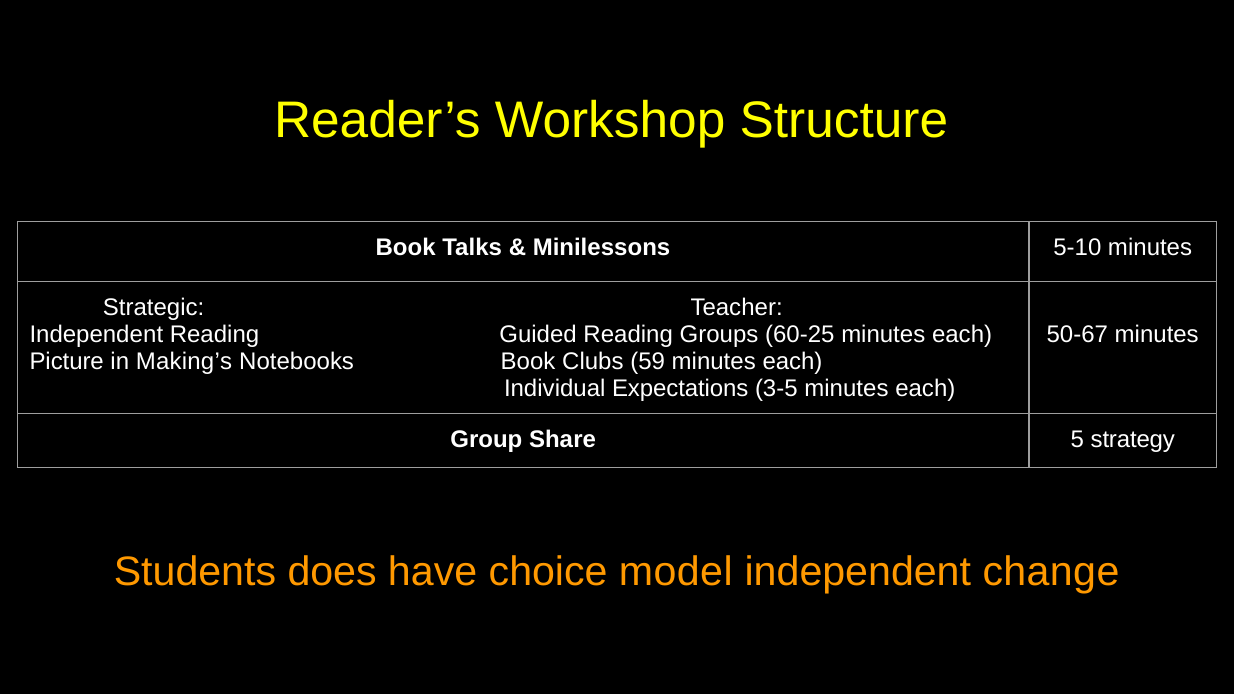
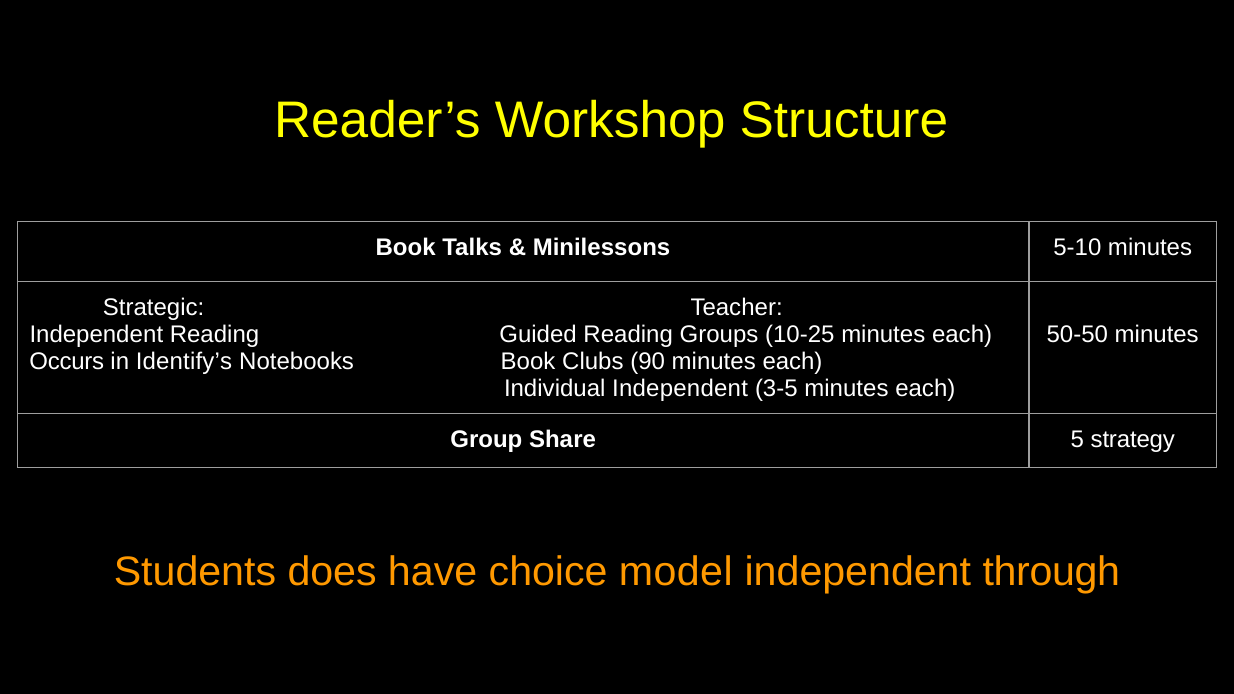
60-25: 60-25 -> 10-25 (800, 334)
50-67: 50-67 -> 50-50 (1077, 334)
Picture: Picture -> Occurs (67, 361)
Making’s: Making’s -> Identify’s (184, 361)
59: 59 -> 90 (648, 361)
Individual Expectations: Expectations -> Independent (680, 388)
change: change -> through (1051, 572)
